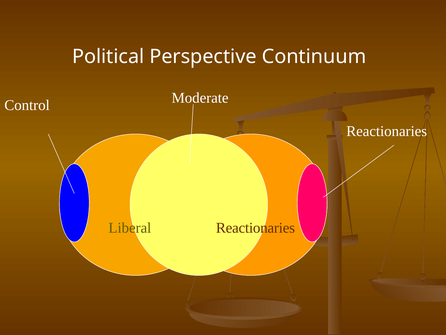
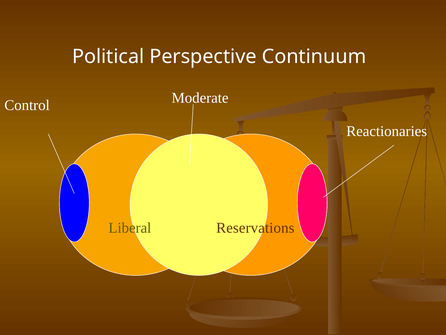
Liberal Reactionaries: Reactionaries -> Reservations (255, 228)
